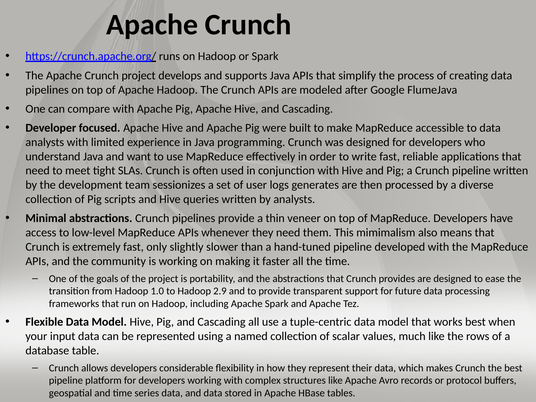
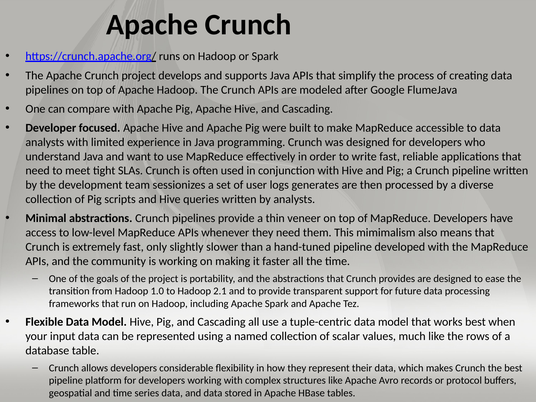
2.9: 2.9 -> 2.1 (220, 291)
